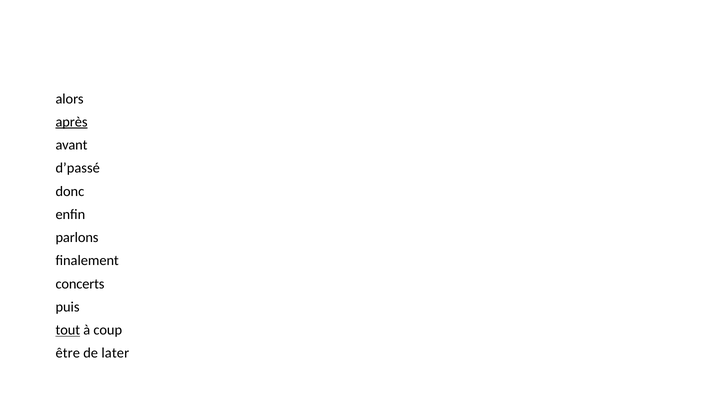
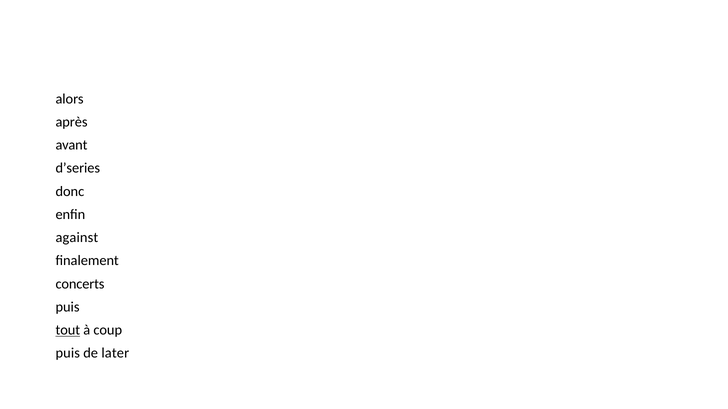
après underline: present -> none (72, 122)
d’passé: d’passé -> d’series (78, 168)
parlons: parlons -> against (77, 238)
être: être -> puis (68, 354)
